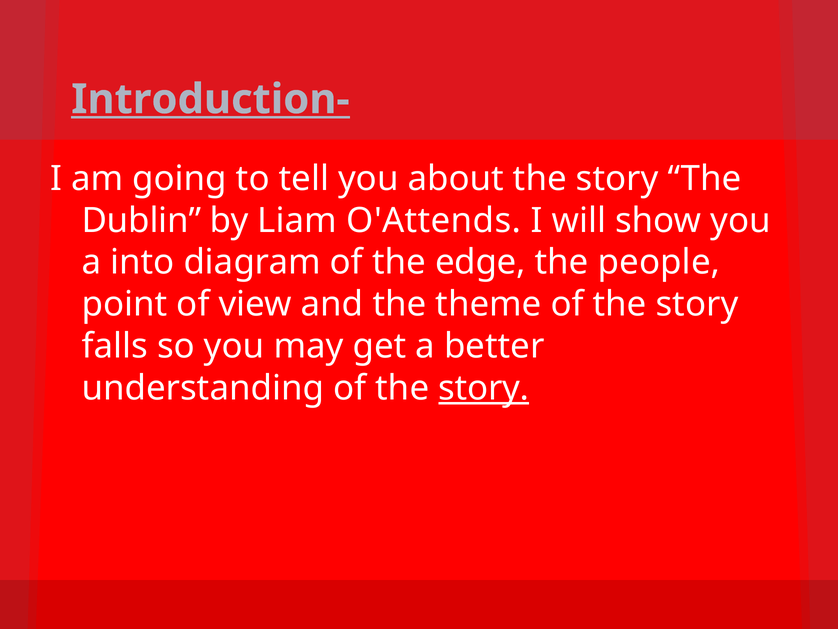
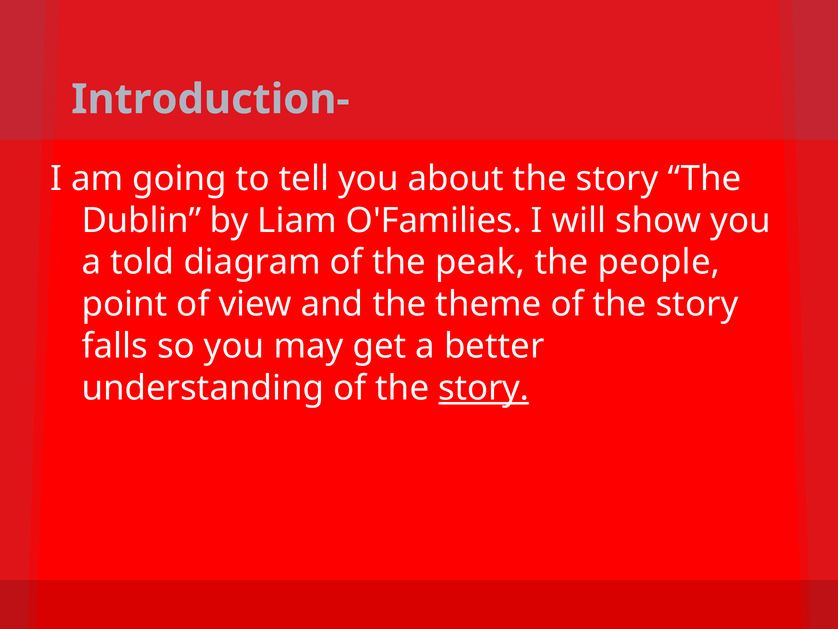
Introduction- underline: present -> none (211, 99)
O'Attends: O'Attends -> O'Families (434, 220)
into: into -> told (142, 262)
edge: edge -> peak (480, 262)
